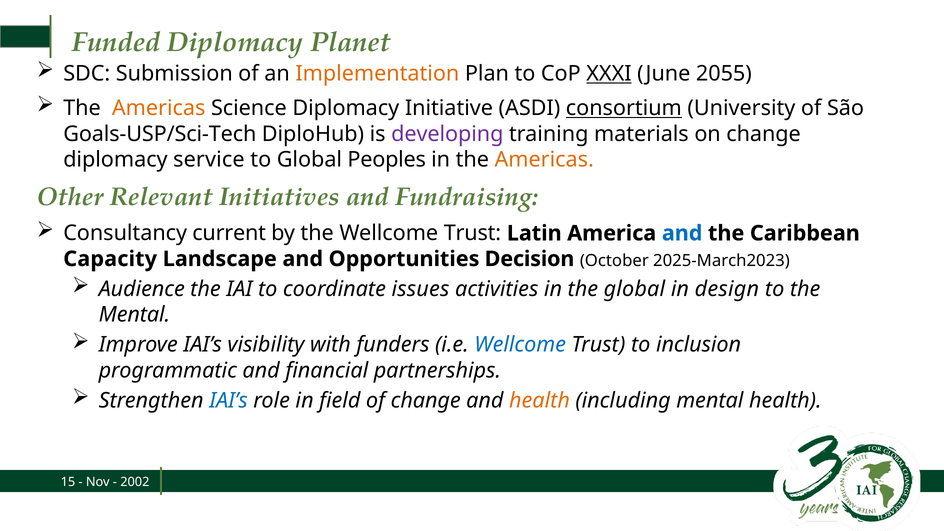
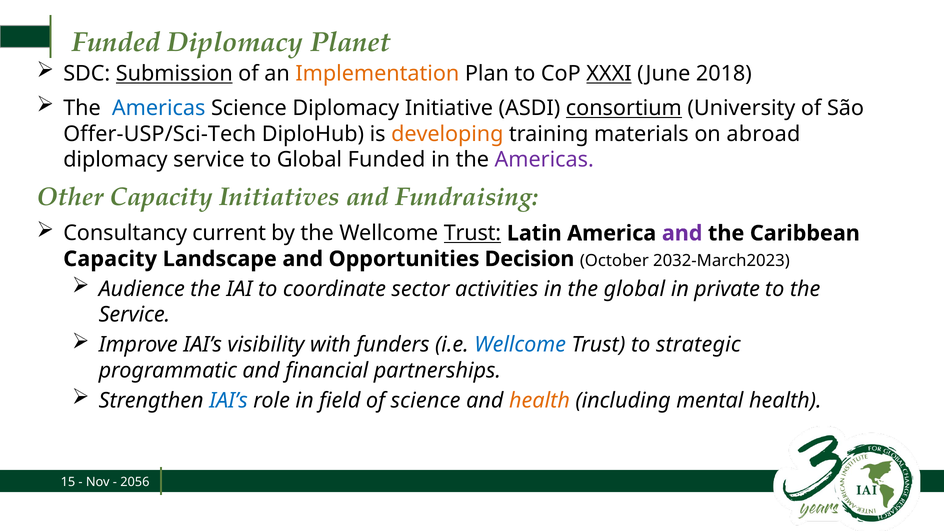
Submission underline: none -> present (174, 74)
2055: 2055 -> 2018 (724, 74)
Americas colour: orange -> blue (159, 108)
Goals-USP/Sci-Tech: Goals-USP/Sci-Tech -> Offer-USP/Sci-Tech (160, 134)
developing colour: purple -> orange (447, 134)
on change: change -> abroad (763, 134)
Global Peoples: Peoples -> Funded (386, 160)
Americas colour: orange -> purple (544, 160)
Other Relevant: Relevant -> Capacity (161, 197)
Trust underline: none -> present (472, 233)
and colour: blue -> purple (682, 233)
2025-March2023: 2025-March2023 -> 2032-March2023 (721, 261)
issues: issues -> sector (421, 289)
design: design -> private (727, 289)
Mental: Mental -> Service (134, 315)
inclusion: inclusion -> strategic (698, 345)
of change: change -> science (426, 401)
2002: 2002 -> 2056 (135, 482)
